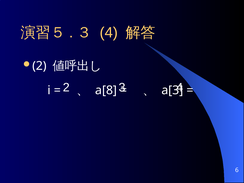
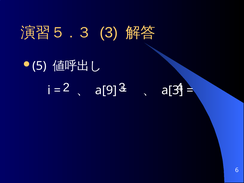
4: 4 -> 3 (109, 33)
2: 2 -> 5 (39, 66)
a[8: a[8 -> a[9 (106, 90)
